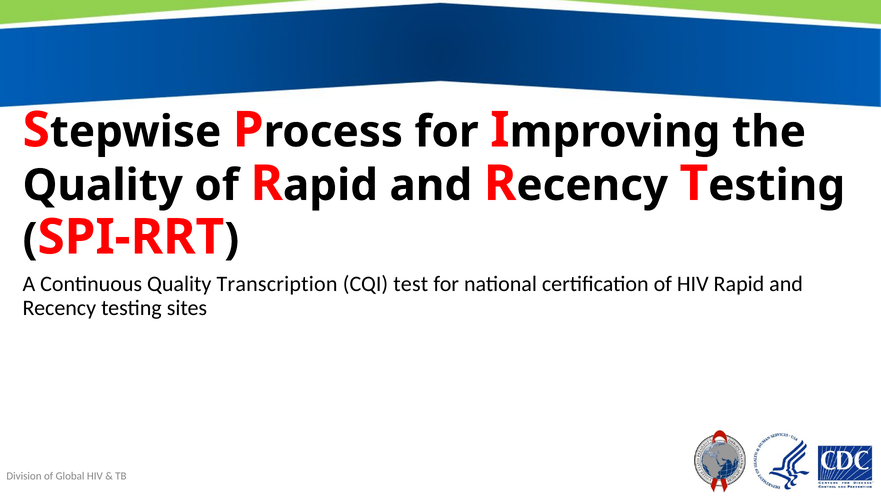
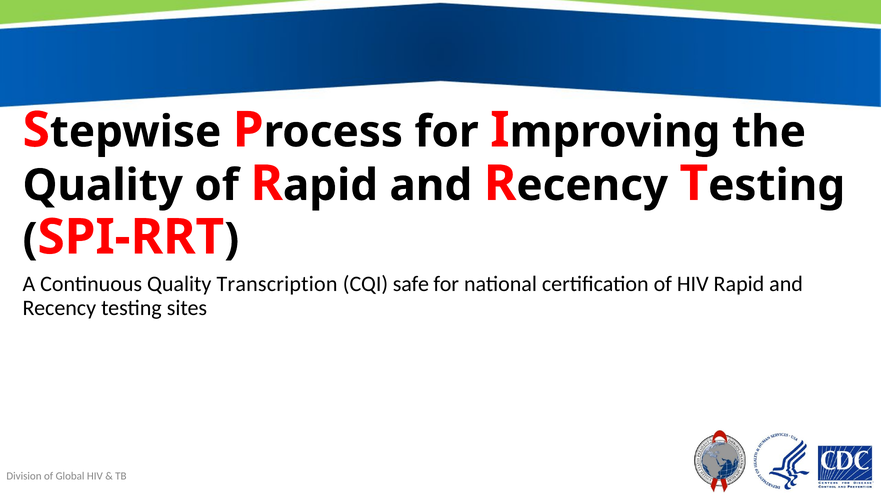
test: test -> safe (411, 284)
